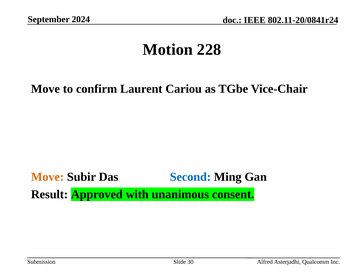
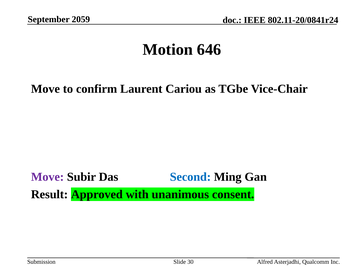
2024: 2024 -> 2059 (81, 19)
228: 228 -> 646 (209, 50)
Move colour: orange -> purple (47, 177)
